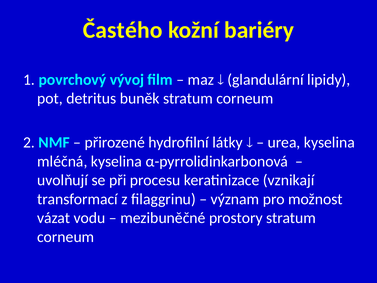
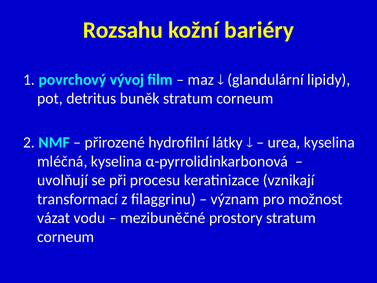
Častého: Častého -> Rozsahu (123, 30)
